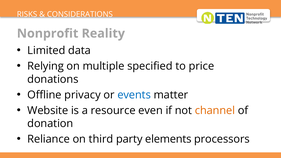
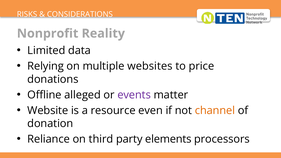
specified: specified -> websites (150, 66)
privacy: privacy -> alleged (83, 95)
events colour: blue -> purple (134, 95)
